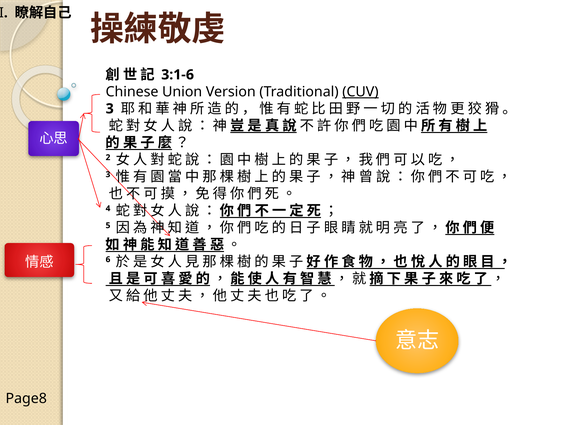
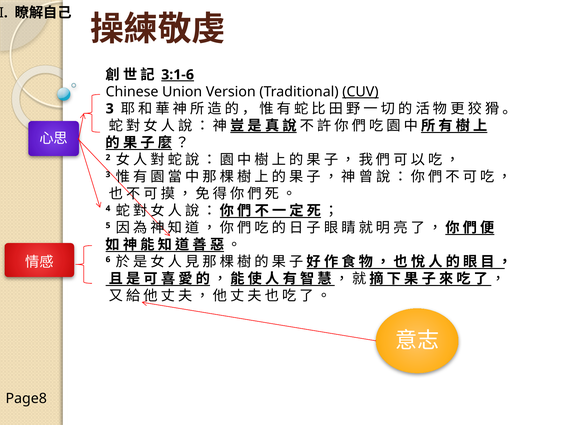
3:1-6 underline: none -> present (178, 75)
